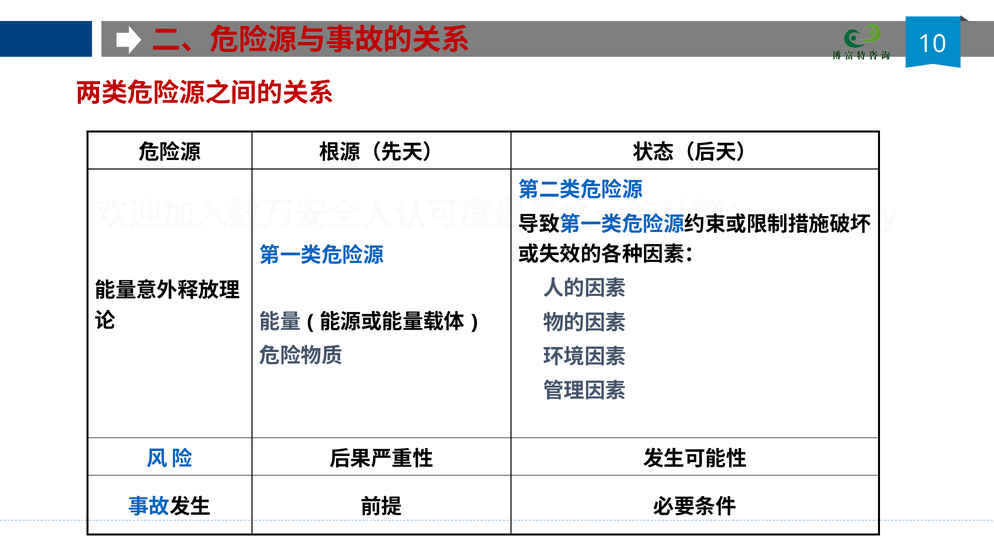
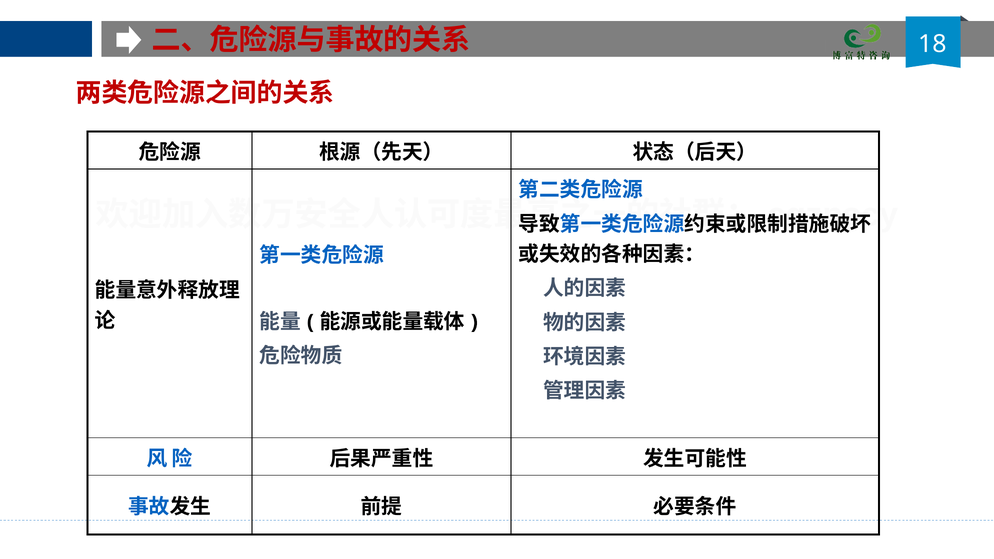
10: 10 -> 18 (932, 44)
